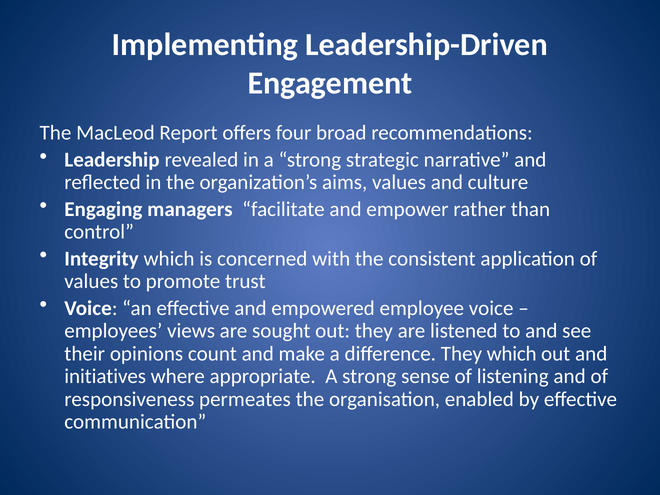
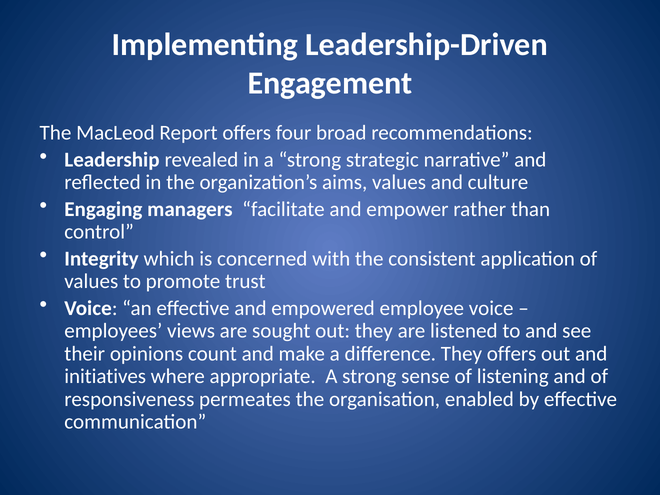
They which: which -> offers (512, 354)
